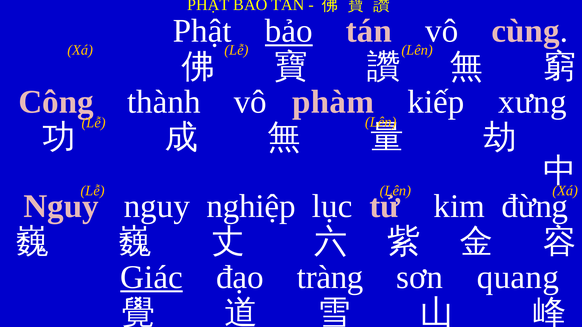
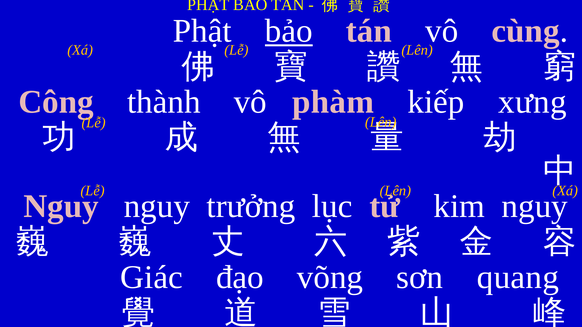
nghiệp: nghiệp -> trưởng (251, 207)
kim đừng: đừng -> nguy (535, 207)
Giác underline: present -> none (152, 277)
tràng: tràng -> võng (330, 277)
